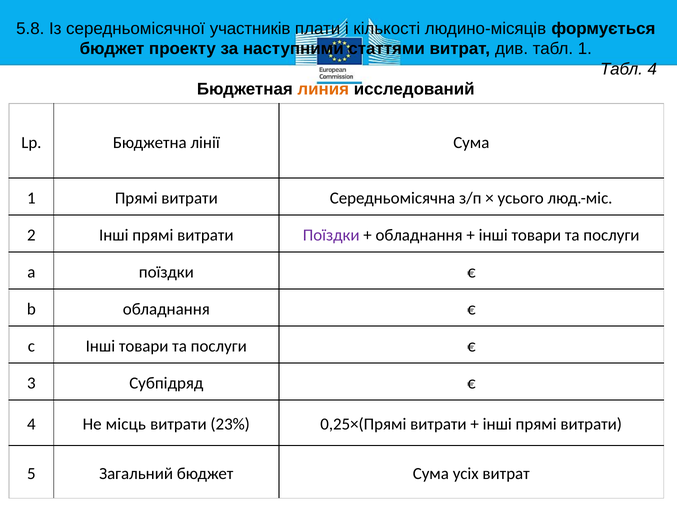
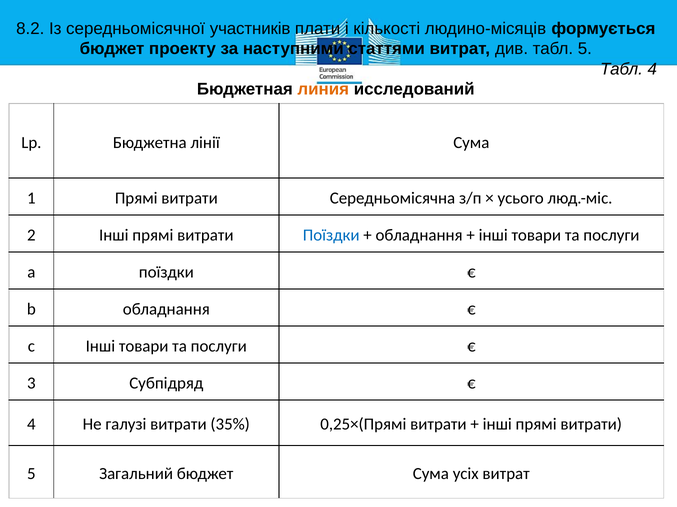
5.8: 5.8 -> 8.2 (30, 29)
табл 1: 1 -> 5 (585, 49)
Поїздки colour: purple -> blue (331, 236)
місць: місць -> галузі (126, 425)
23%: 23% -> 35% (230, 425)
